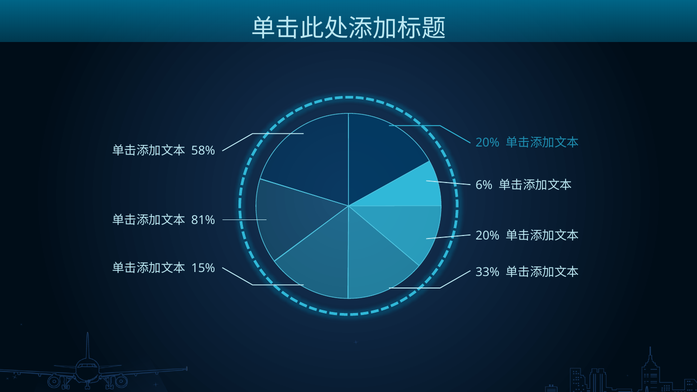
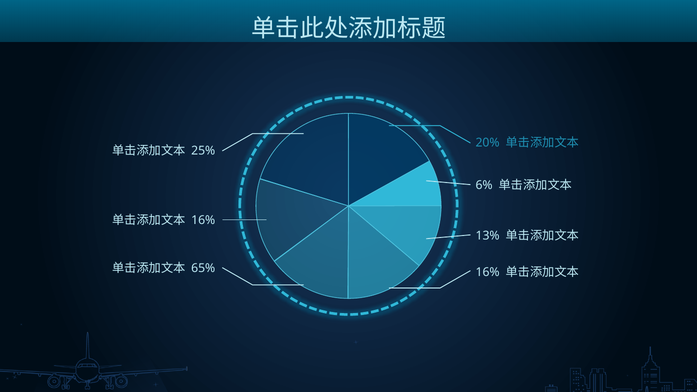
58%: 58% -> 25% (203, 151)
81%: 81% -> 16% (203, 220)
20%: 20% -> 13% (488, 236)
15%: 15% -> 65% (203, 268)
33%: 33% -> 16% (488, 272)
